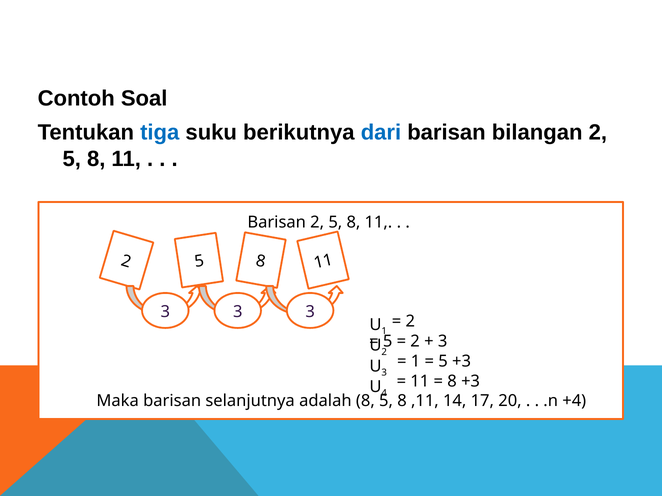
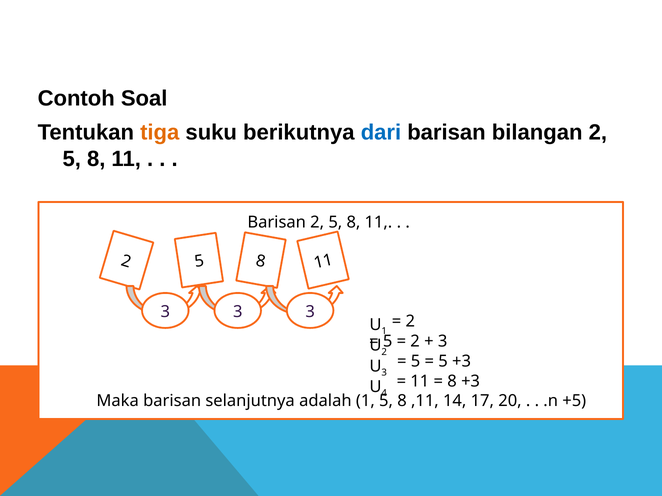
tiga colour: blue -> orange (160, 133)
1: 1 -> 5 (416, 362)
adalah 8: 8 -> 1 (365, 401)
+4: +4 -> +5 (574, 401)
